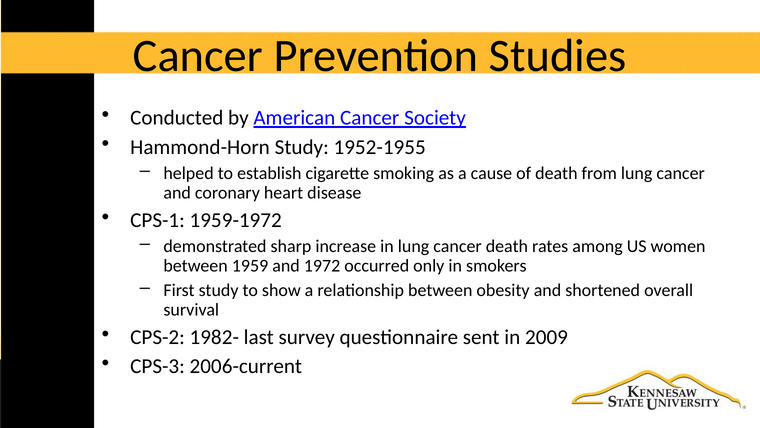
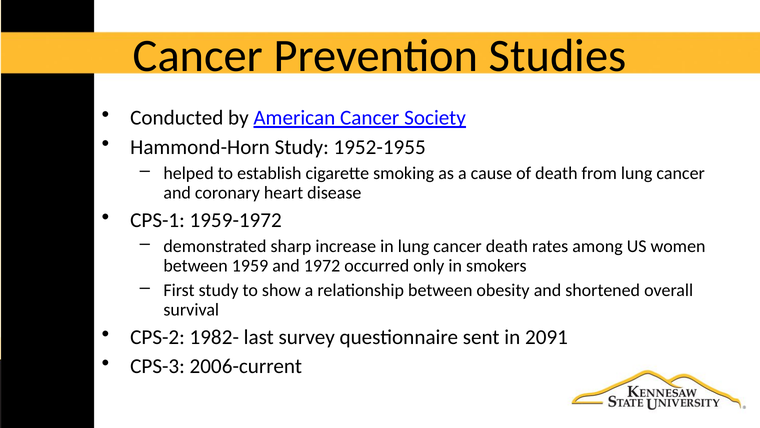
2009: 2009 -> 2091 (546, 337)
